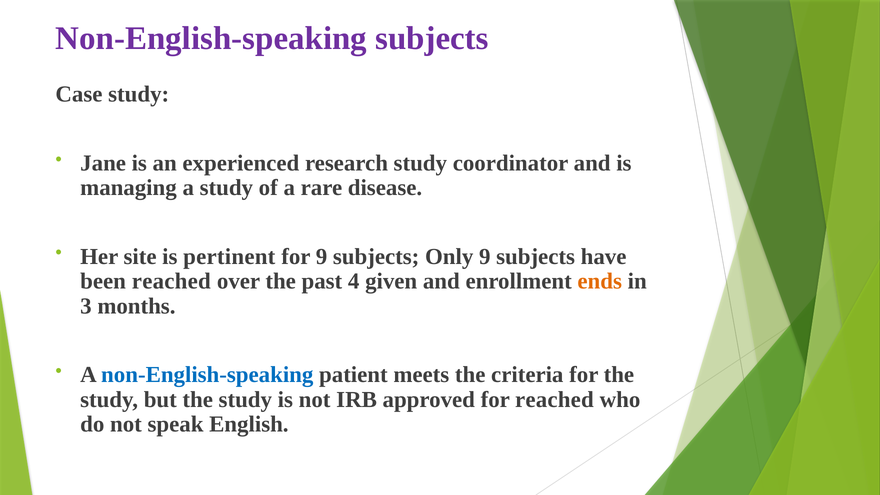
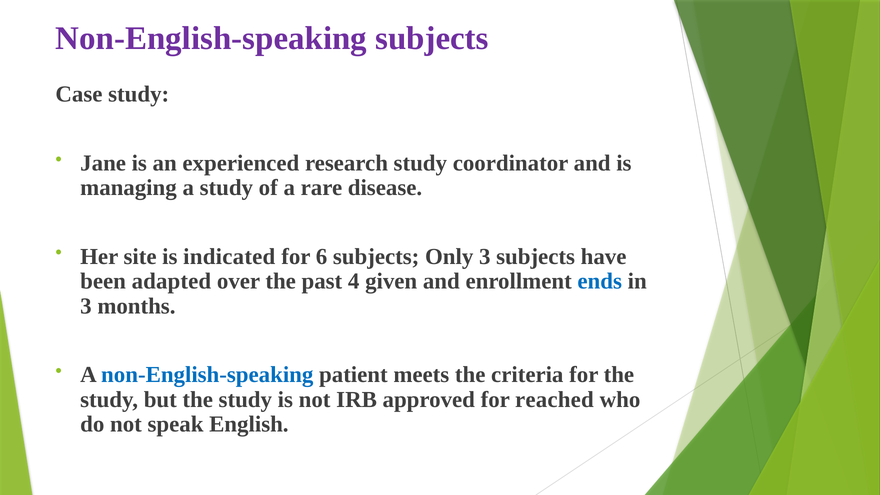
pertinent: pertinent -> indicated (229, 257)
for 9: 9 -> 6 (322, 257)
Only 9: 9 -> 3 (485, 257)
been reached: reached -> adapted (171, 281)
ends colour: orange -> blue (600, 281)
